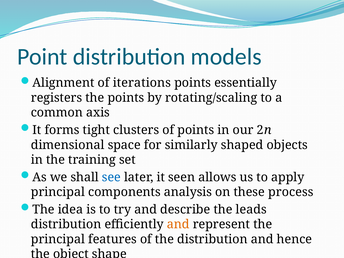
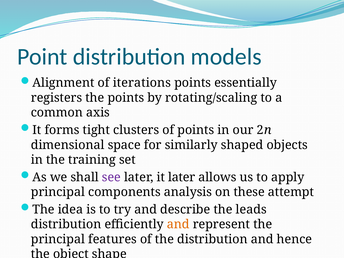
see colour: blue -> purple (111, 177)
it seen: seen -> later (182, 177)
process: process -> attempt (291, 192)
